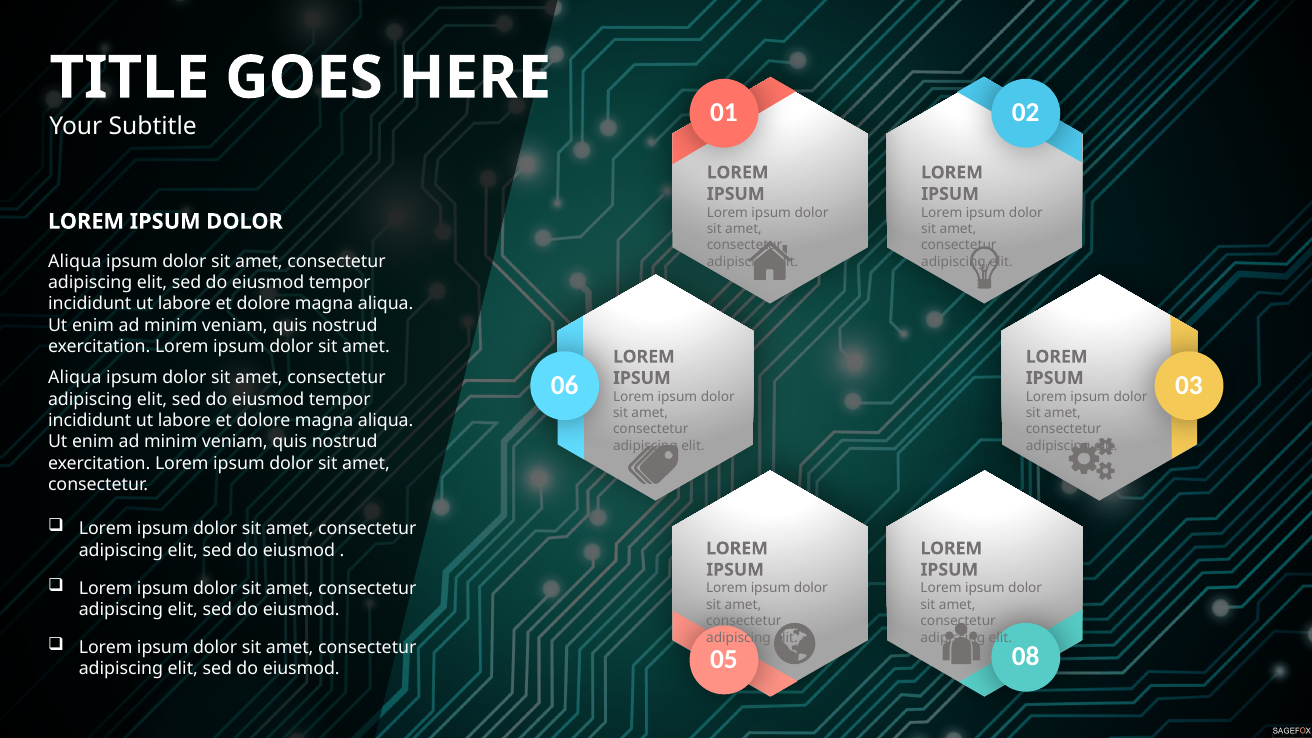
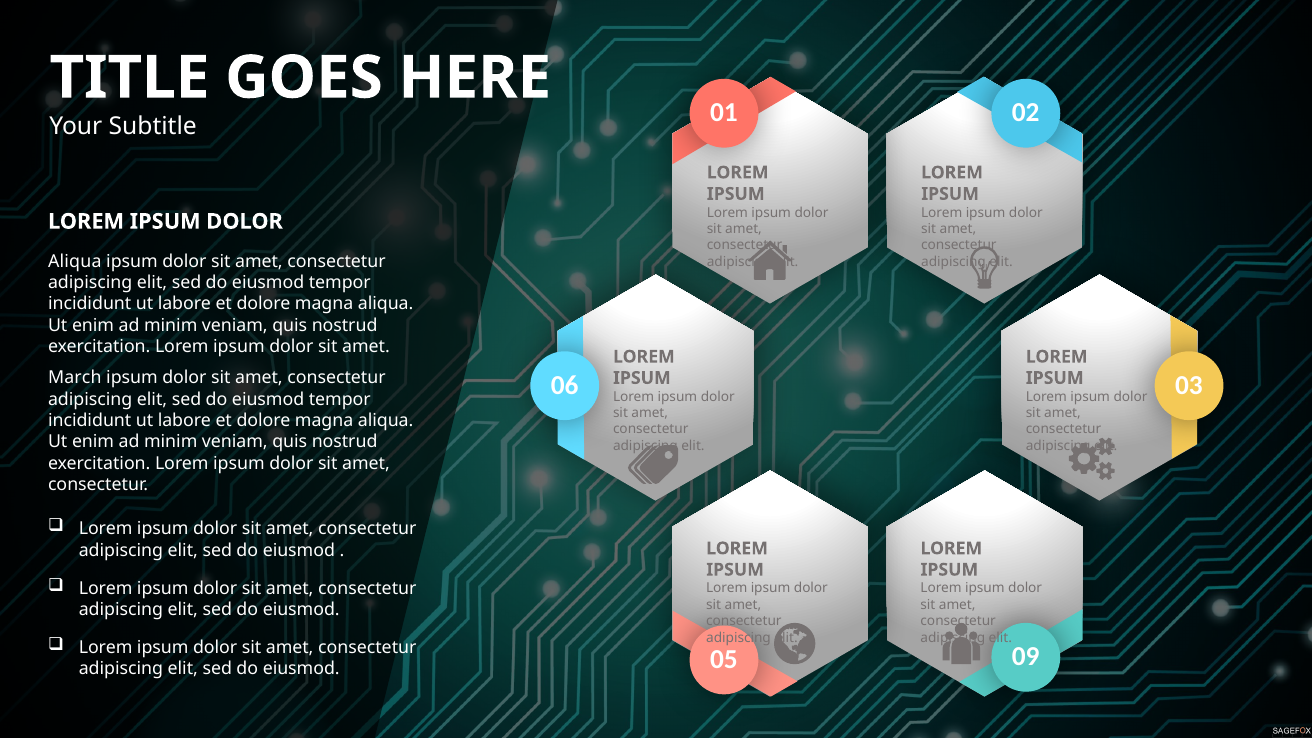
Aliqua: Aliqua -> March (75, 378)
08: 08 -> 09 (1026, 657)
